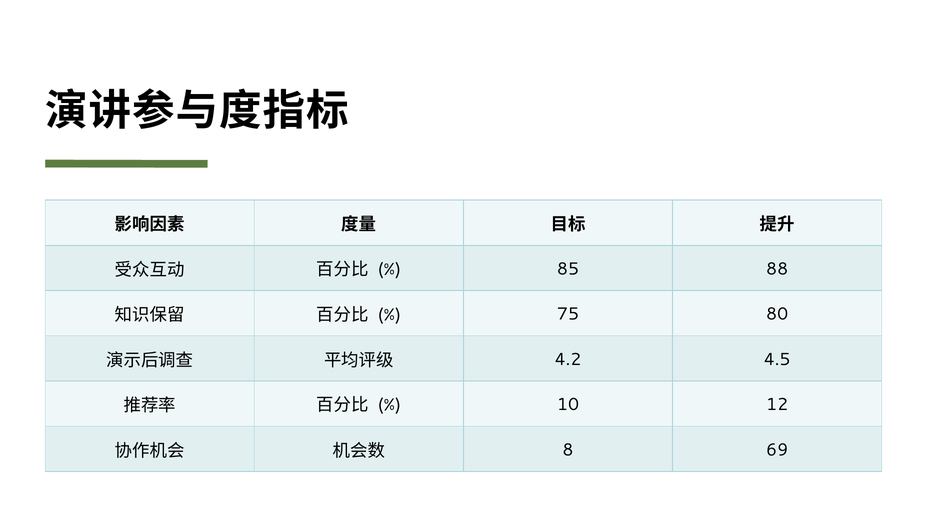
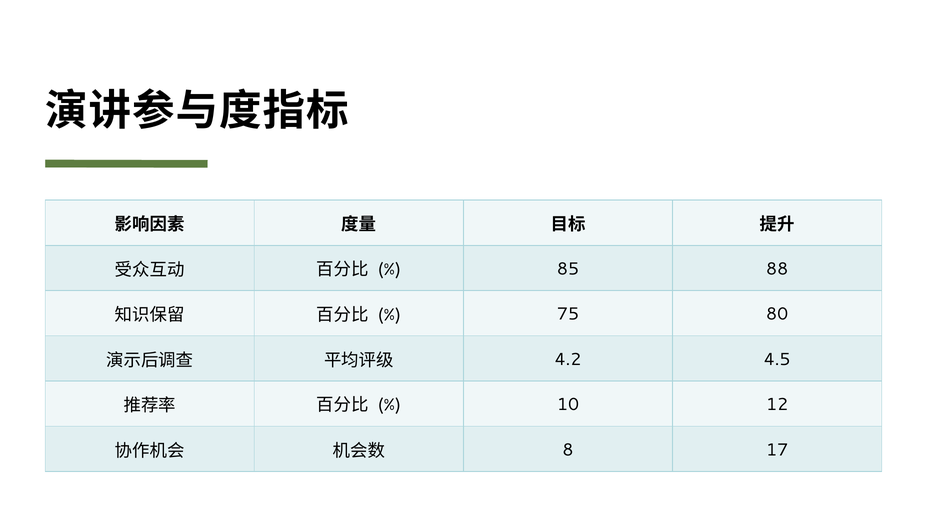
69: 69 -> 17 (777, 450)
